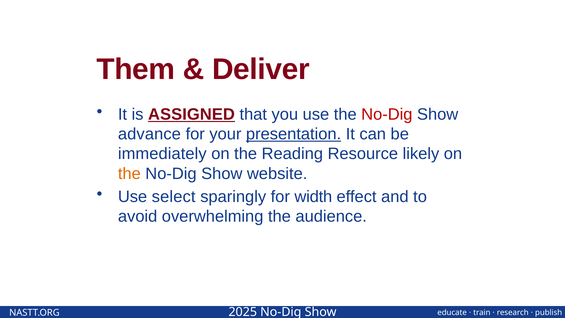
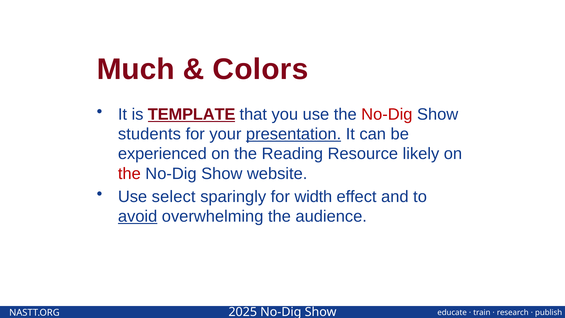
Them: Them -> Much (136, 69)
Deliver: Deliver -> Colors (261, 69)
ASSIGNED: ASSIGNED -> TEMPLATE (192, 114)
advance: advance -> students (149, 134)
immediately: immediately -> experienced (162, 154)
the colour: orange -> red (129, 174)
avoid underline: none -> present (138, 217)
